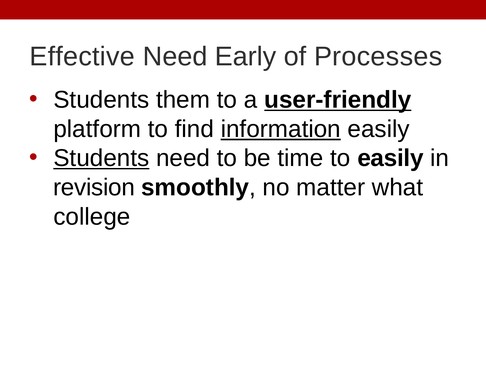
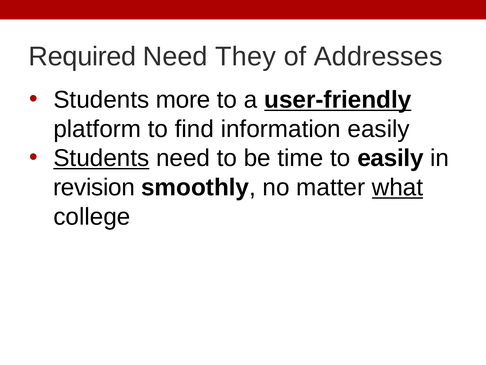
Effective: Effective -> Required (82, 57)
Early: Early -> They (246, 57)
Processes: Processes -> Addresses (378, 57)
them: them -> more (183, 100)
information underline: present -> none (281, 129)
what underline: none -> present (398, 187)
